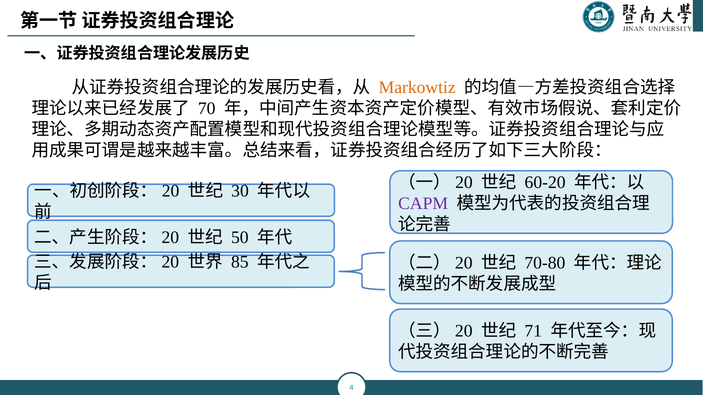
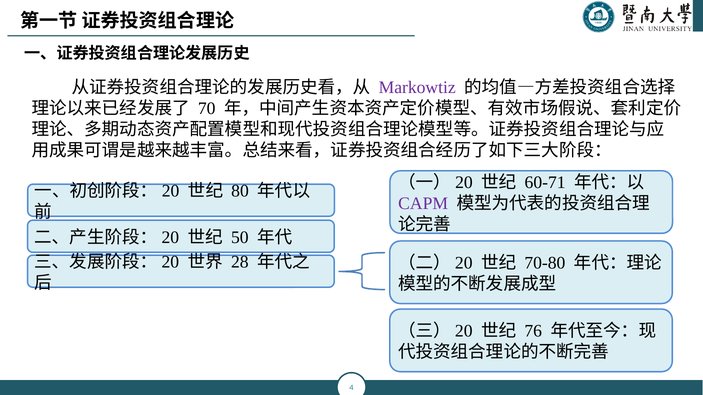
Markowtiz colour: orange -> purple (417, 88)
60-20: 60-20 -> 60-71 (545, 182)
30: 30 -> 80 (240, 191)
85: 85 -> 28 (240, 262)
71: 71 -> 76 (533, 332)
